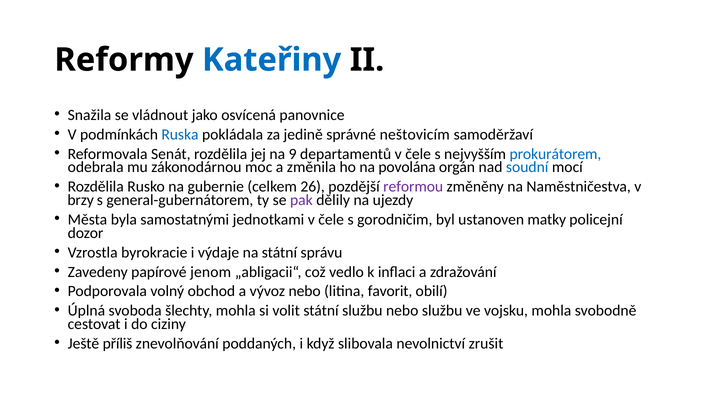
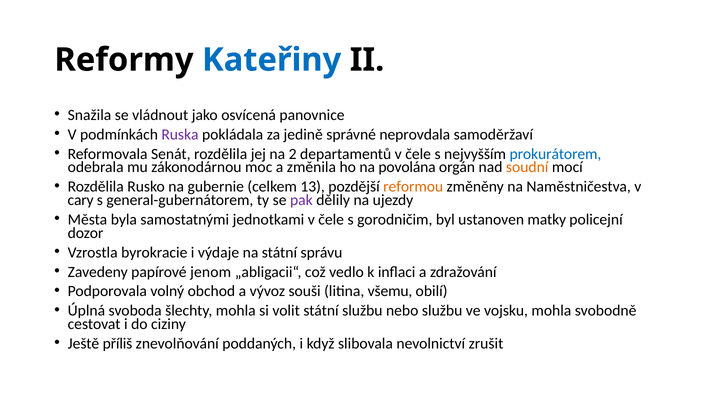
Ruska colour: blue -> purple (180, 134)
neštovicím: neštovicím -> neprovdala (415, 134)
9: 9 -> 2 (293, 154)
soudní colour: blue -> orange (527, 167)
26: 26 -> 13 (313, 187)
reformou colour: purple -> orange (413, 187)
brzy: brzy -> cary (81, 200)
vývoz nebo: nebo -> souši (305, 291)
favorit: favorit -> všemu (390, 291)
